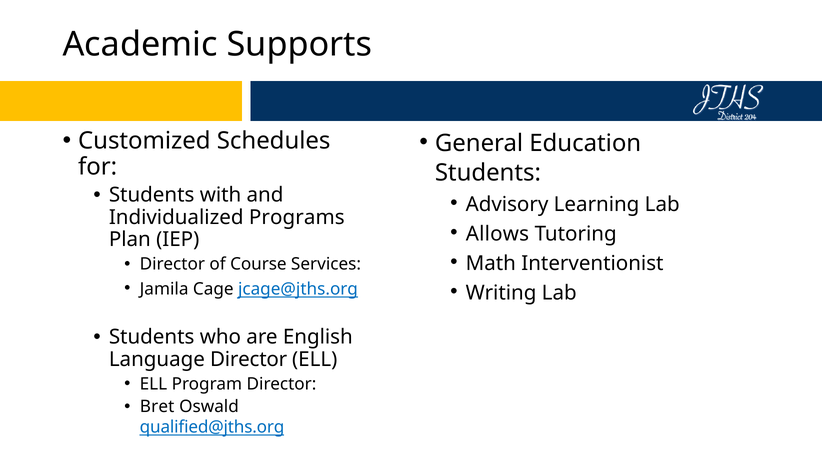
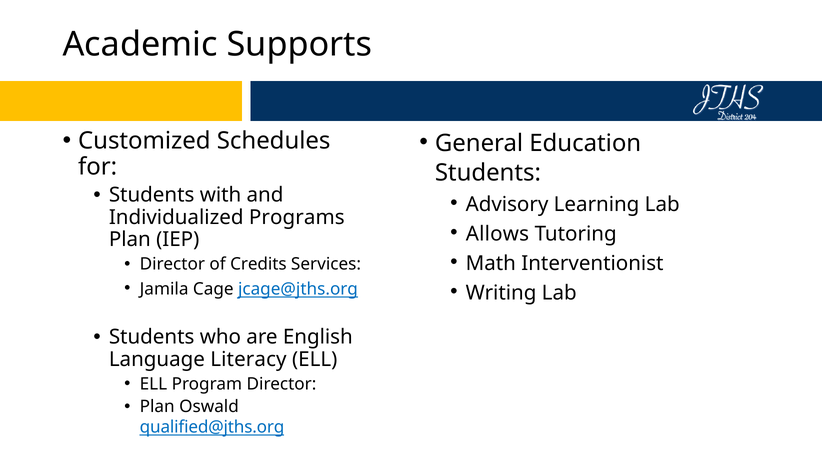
Course: Course -> Credits (258, 264)
Language Director: Director -> Literacy (248, 359)
Bret: Bret -> Plan (157, 406)
